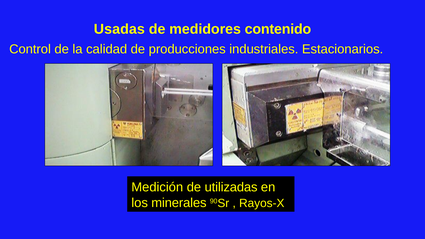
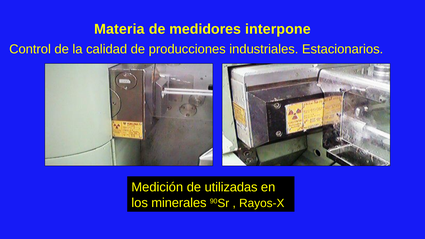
Usadas: Usadas -> Materia (119, 29)
contenido: contenido -> interpone (278, 29)
